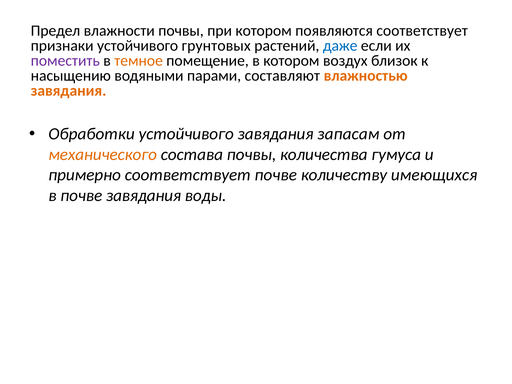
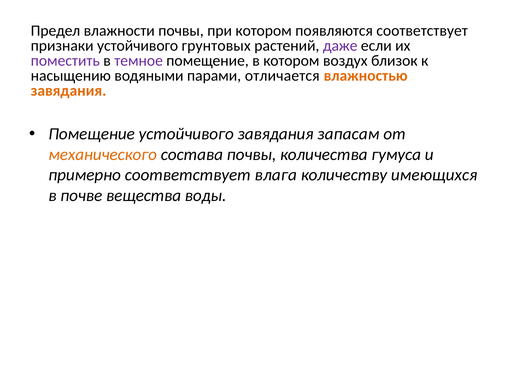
даже colour: blue -> purple (340, 46)
темное colour: orange -> purple (139, 61)
составляют: составляют -> отличается (282, 76)
Обработки: Обработки -> Помещение (92, 134)
соответствует почве: почве -> влага (276, 175)
почве завядания: завядания -> вещества (144, 195)
